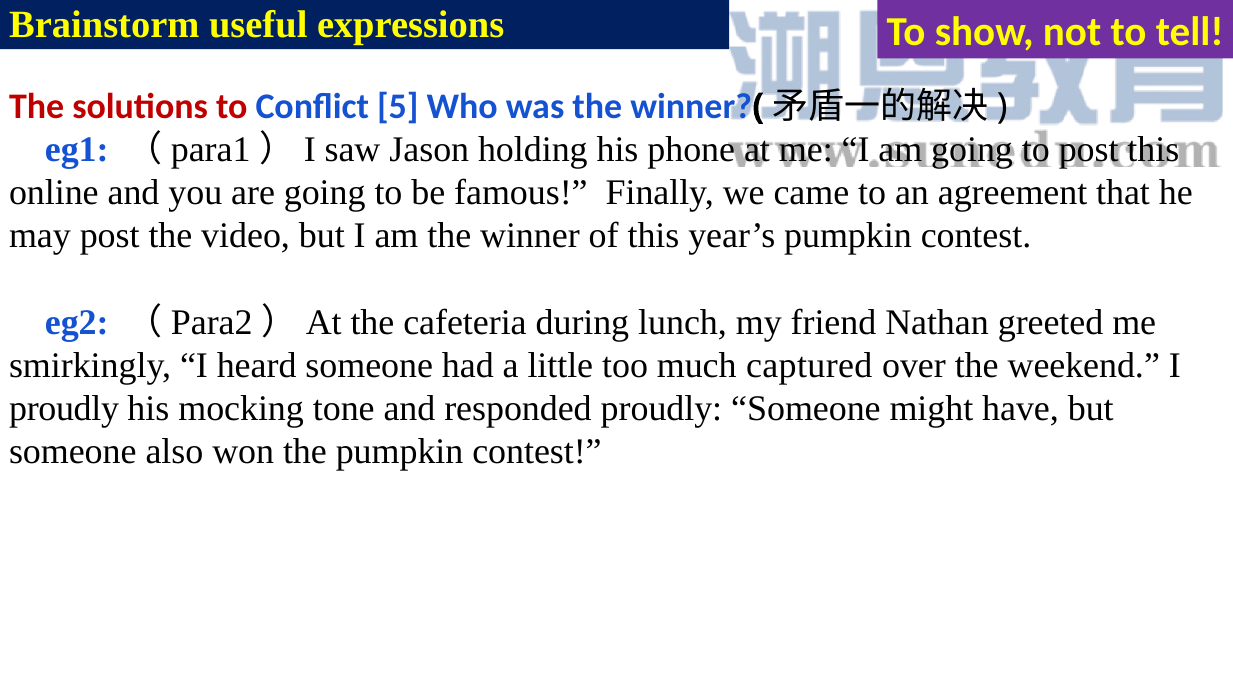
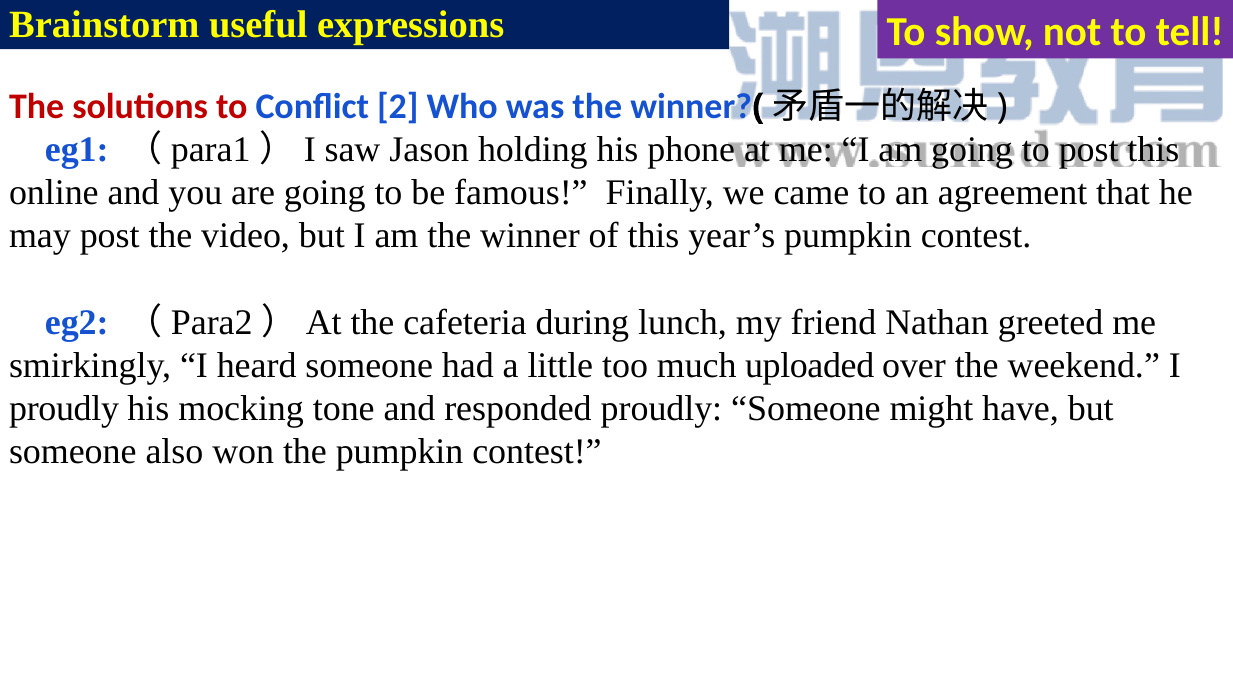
5: 5 -> 2 (398, 106)
captured: captured -> uploaded (810, 365)
